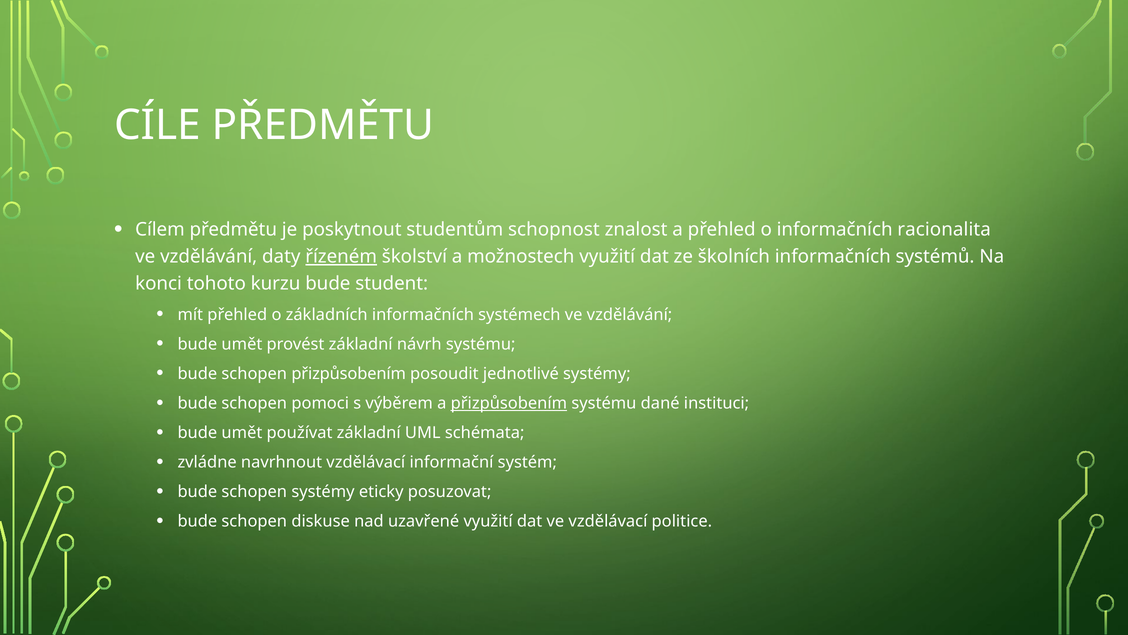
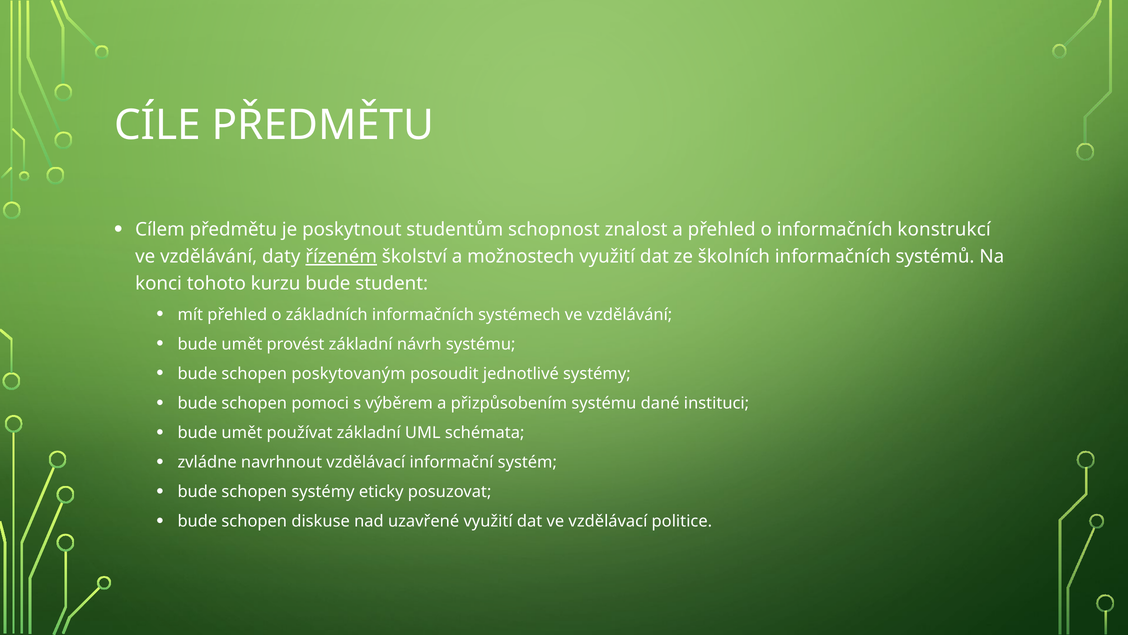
racionalita: racionalita -> konstrukcí (944, 229)
schopen přizpůsobením: přizpůsobením -> poskytovaným (349, 373)
přizpůsobením underline: present -> none (509, 403)
